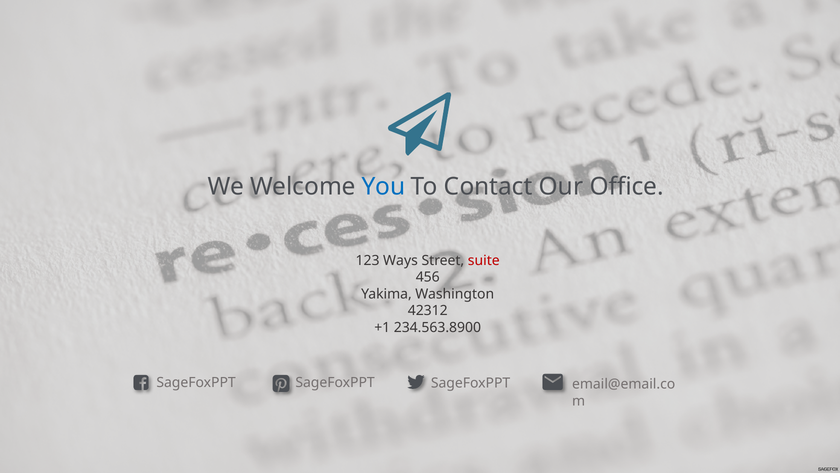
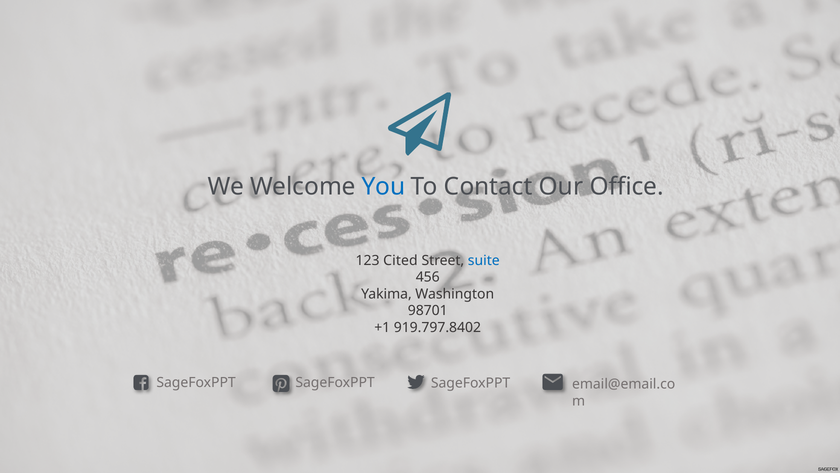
Ways: Ways -> Cited (400, 260)
suite colour: red -> blue (484, 260)
42312: 42312 -> 98701 (428, 310)
234.563.8900: 234.563.8900 -> 919.797.8402 (437, 327)
